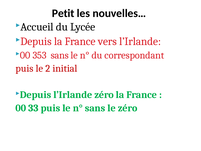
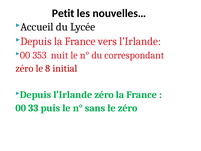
353 sans: sans -> nuit (60, 55)
puis: puis -> zéro (24, 68)
2: 2 -> 8 (48, 68)
